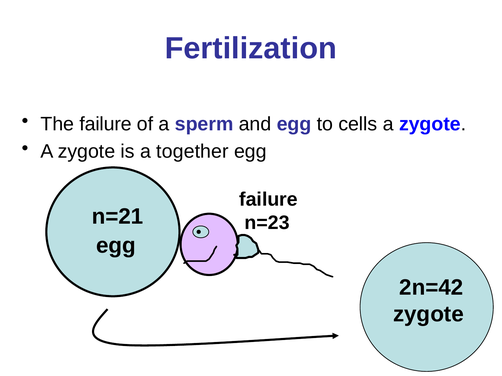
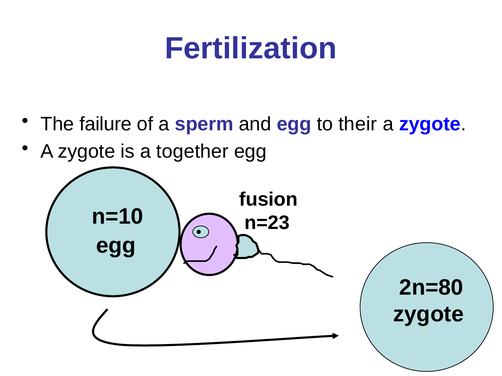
cells: cells -> their (358, 124)
failure: failure -> fusion (269, 200)
n=21: n=21 -> n=10 (118, 217)
2n=42: 2n=42 -> 2n=80 (431, 288)
